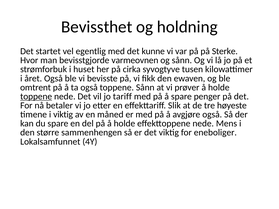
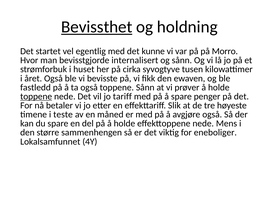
Bevissthet underline: none -> present (97, 27)
Sterke: Sterke -> Morro (225, 51)
varmeovnen: varmeovnen -> internalisert (135, 60)
omtrent: omtrent -> fastledd (35, 87)
i viktig: viktig -> teste (63, 115)
